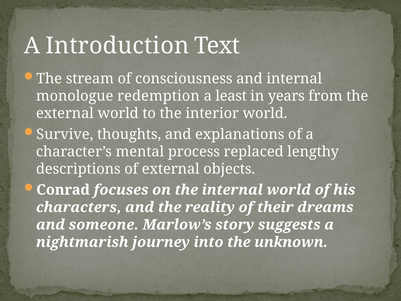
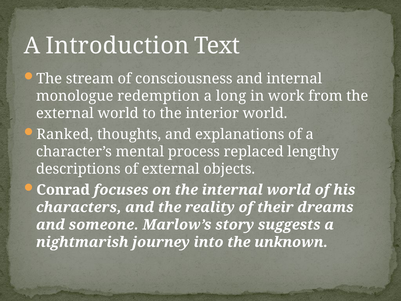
least: least -> long (231, 96)
years: years -> work (286, 96)
Survive: Survive -> Ranked (65, 134)
